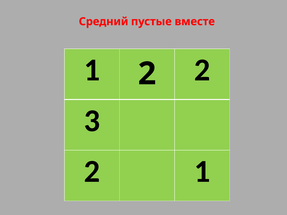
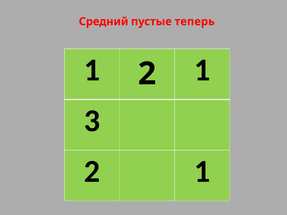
вместе: вместе -> теперь (195, 22)
1 2 2: 2 -> 1 (202, 70)
